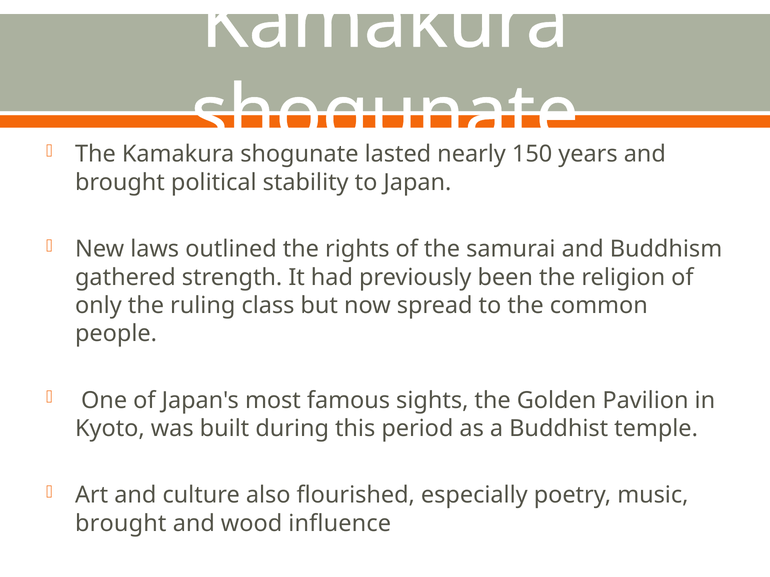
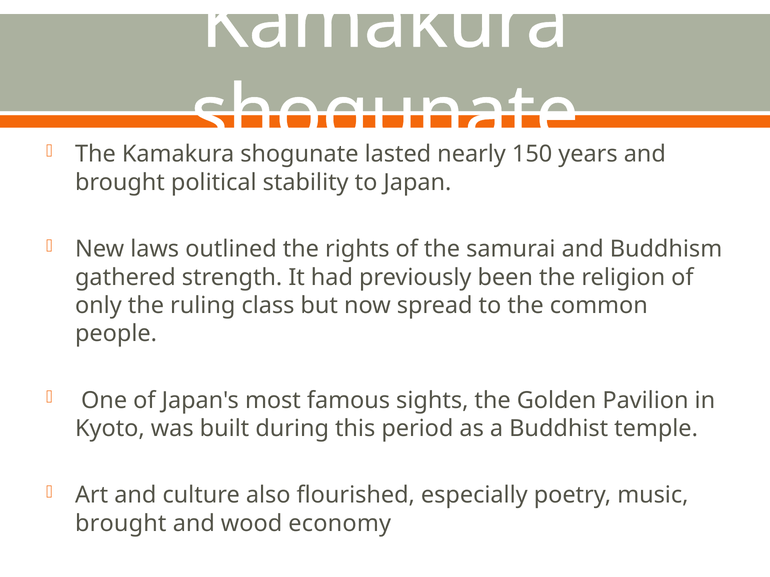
influence: influence -> economy (340, 524)
